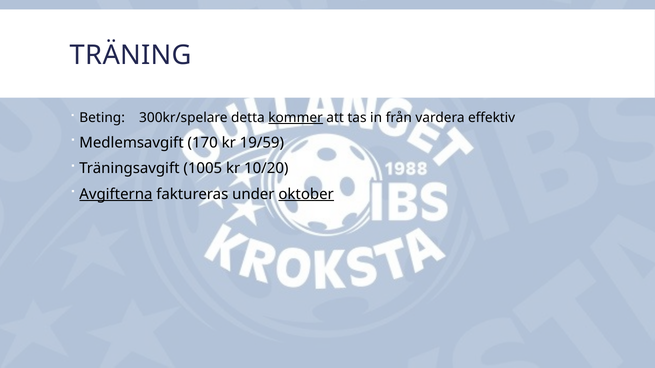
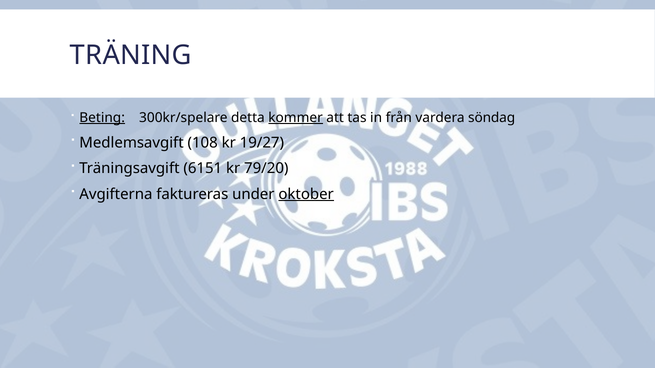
Beting underline: none -> present (102, 118)
effektiv: effektiv -> söndag (492, 118)
170: 170 -> 108 (203, 143)
19/59: 19/59 -> 19/27 (262, 143)
1005: 1005 -> 6151 (203, 169)
10/20: 10/20 -> 79/20 (266, 169)
Avgifterna underline: present -> none (116, 194)
